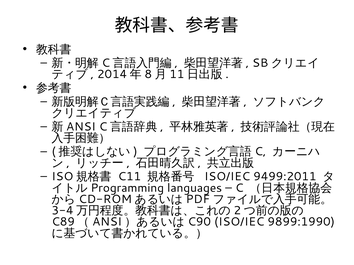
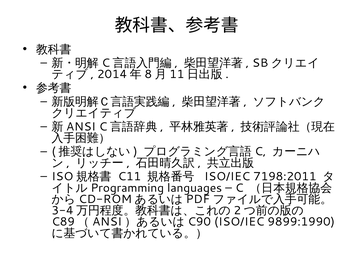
9499:2011: 9499:2011 -> 7198:2011 (285, 177)
